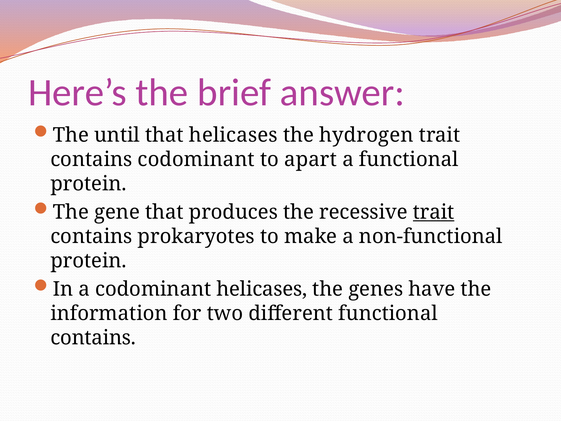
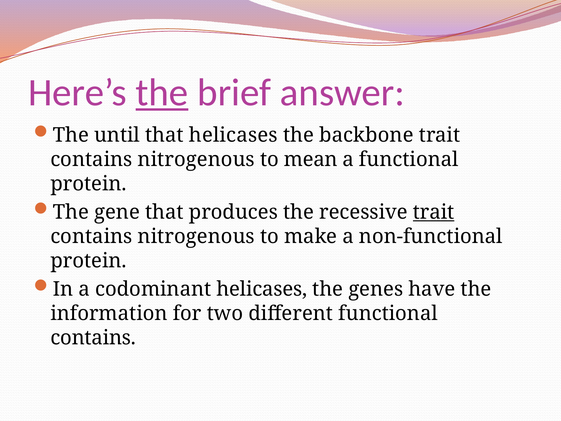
the underline: none -> present (162, 93)
hydrogen: hydrogen -> backbone (366, 135)
codominant: codominant -> nitrogenous (196, 159)
apart: apart -> mean (311, 159)
prokaryotes: prokaryotes -> nitrogenous (196, 236)
